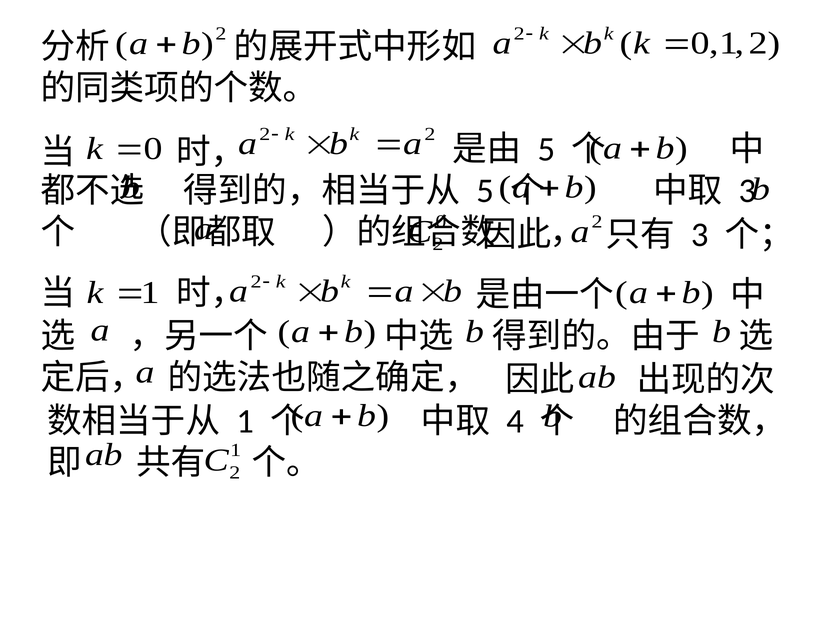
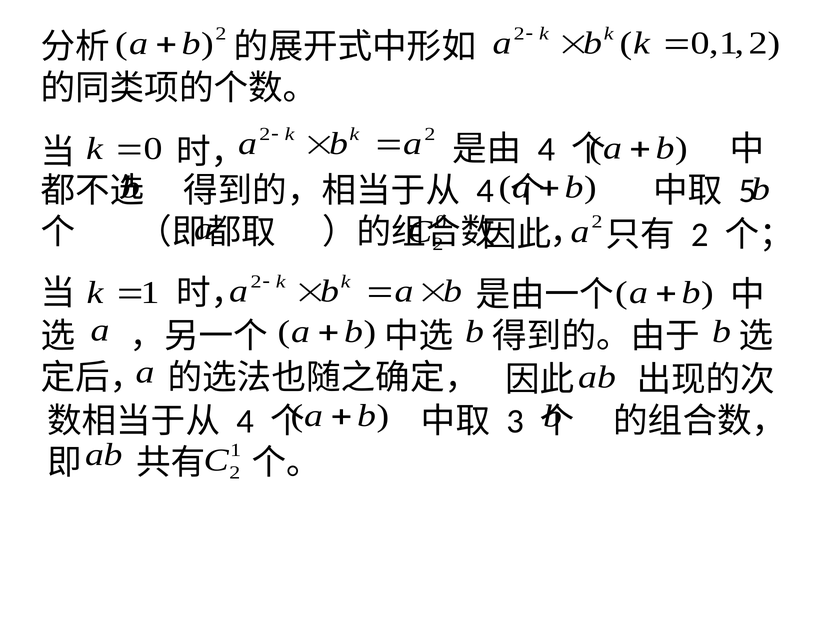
5: 5 -> 4 (546, 149)
5: 5 -> 4 (485, 191)
3: 3 -> 5 (747, 191)
3: 3 -> 2 (700, 235)
1: 1 -> 4 (245, 421)
4: 4 -> 3 (515, 421)
